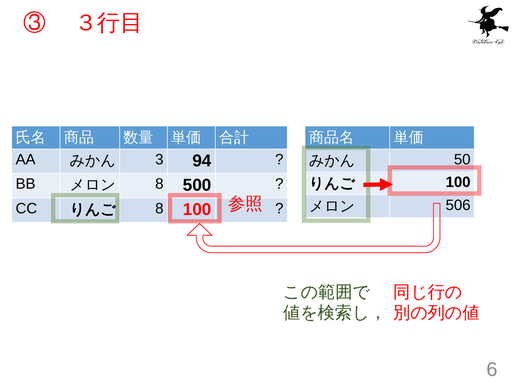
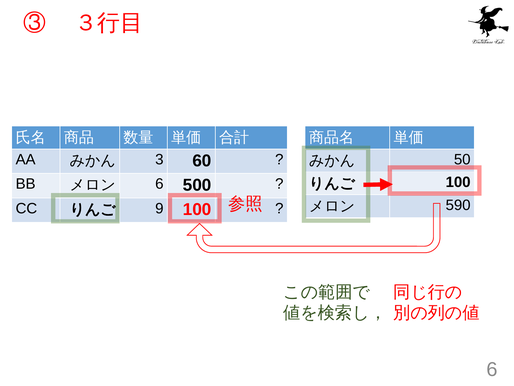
94: 94 -> 60 (202, 161)
8: 8 -> 6 (159, 184)
506: 506 -> 590 (458, 205)
8: 8 -> 9 (159, 208)
